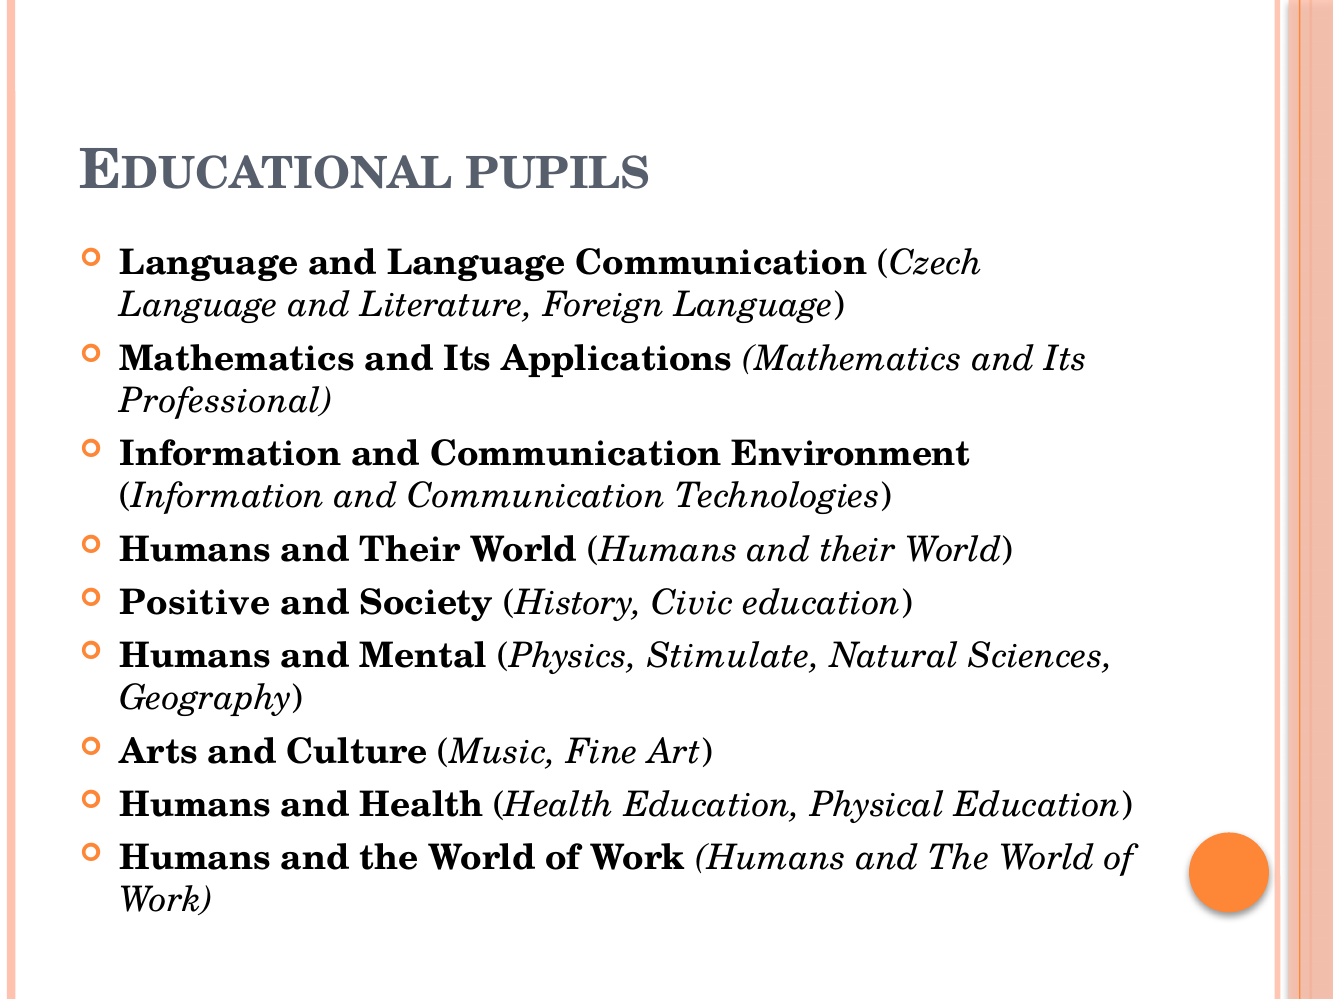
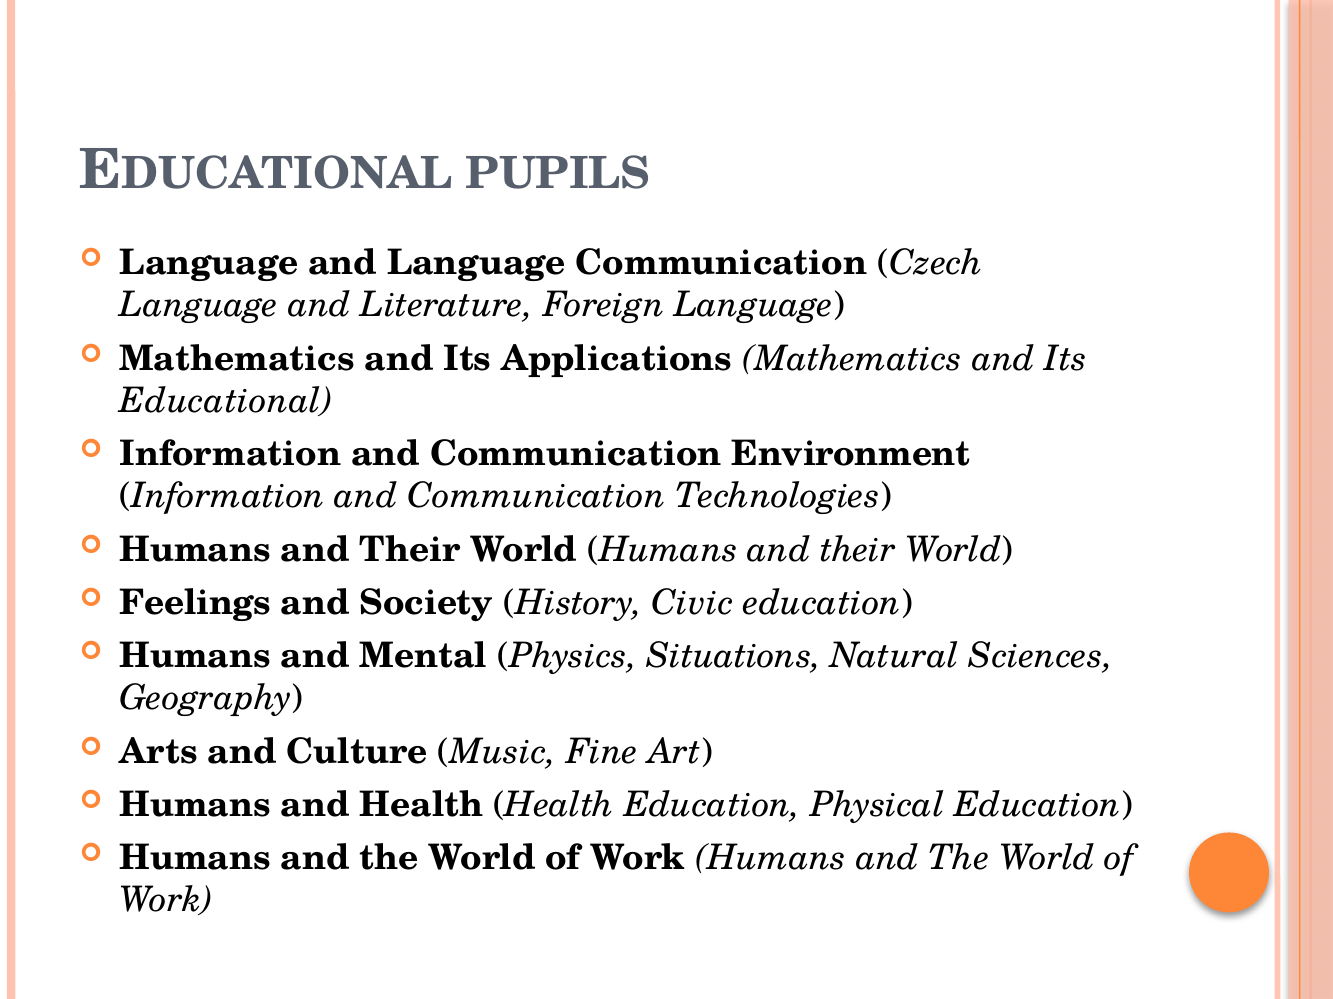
Professional: Professional -> Educational (227, 401)
Positive: Positive -> Feelings (196, 603)
Stimulate: Stimulate -> Situations (734, 657)
